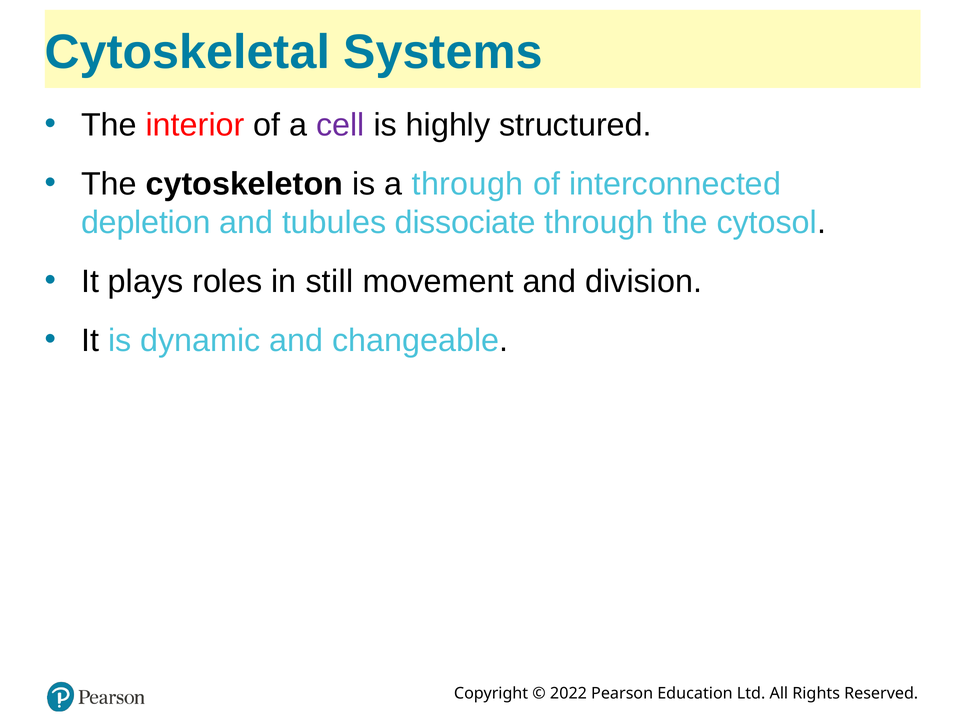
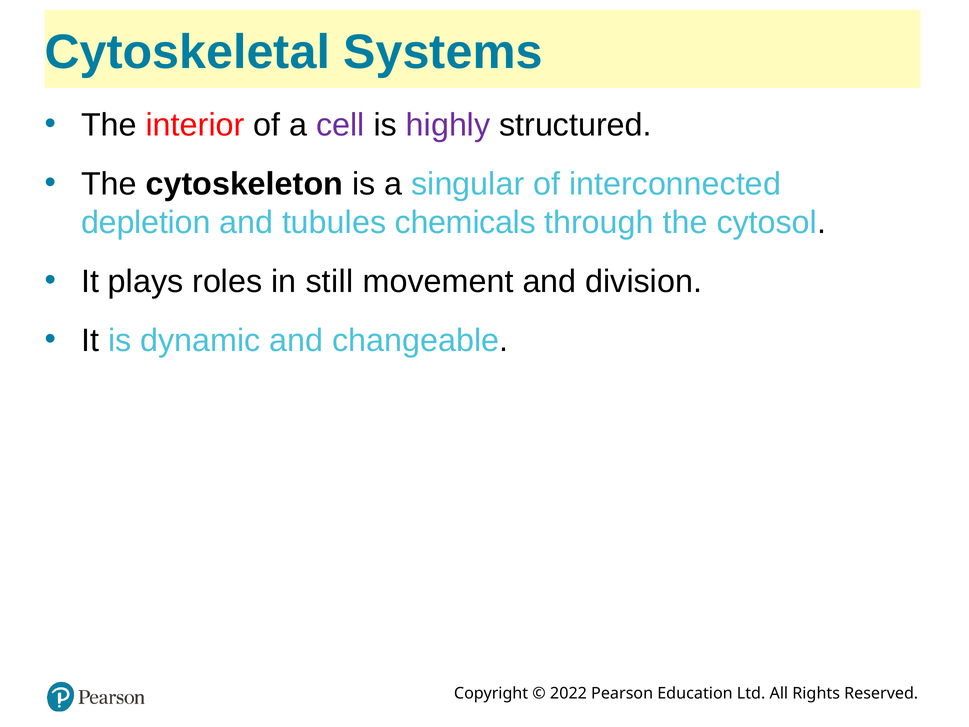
highly colour: black -> purple (448, 125)
a through: through -> singular (468, 184)
dissociate: dissociate -> chemicals (465, 223)
